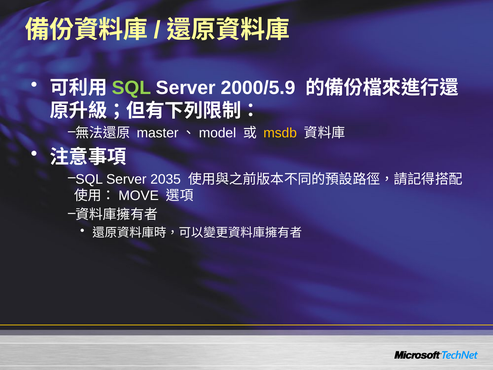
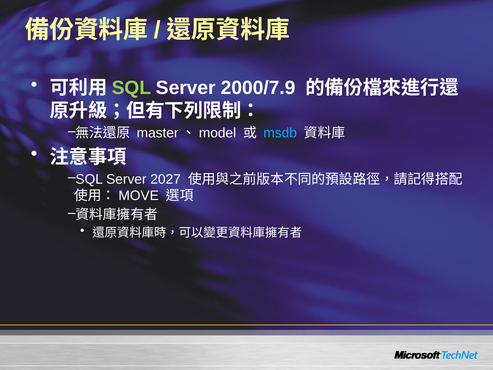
2000/5.9: 2000/5.9 -> 2000/7.9 (258, 88)
msdb colour: yellow -> light blue (280, 133)
2035: 2035 -> 2027 (166, 179)
